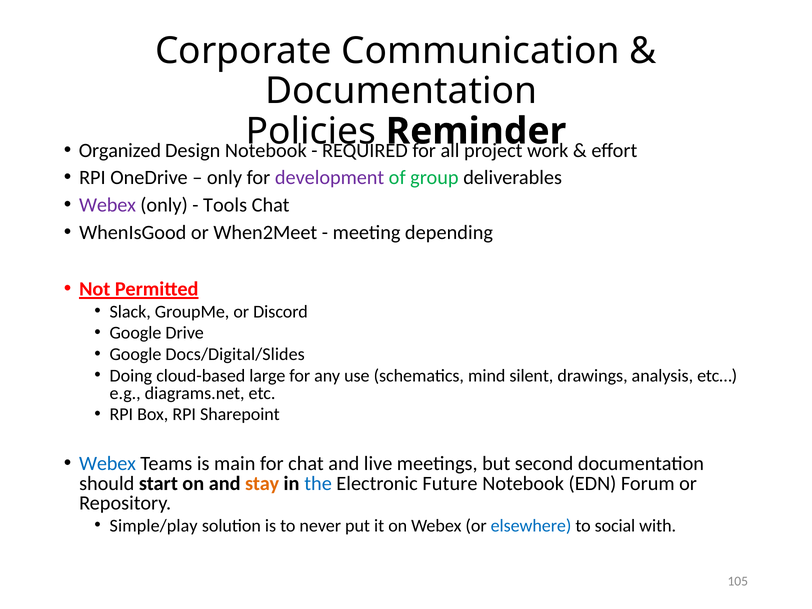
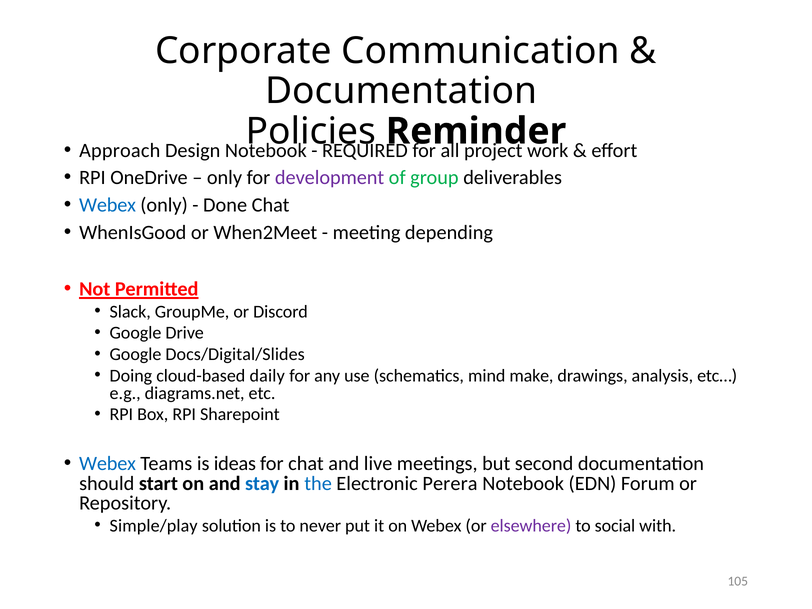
Organized: Organized -> Approach (120, 150)
Webex colour: purple -> blue (108, 205)
Tools: Tools -> Done (225, 205)
large: large -> daily (267, 376)
silent: silent -> make (531, 376)
main: main -> ideas (235, 464)
stay colour: orange -> blue (262, 484)
Future: Future -> Perera (450, 484)
elsewhere colour: blue -> purple (531, 526)
